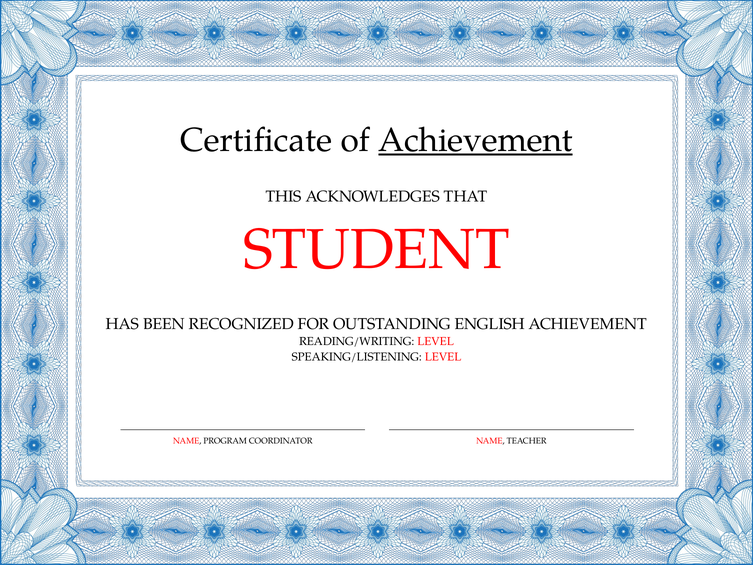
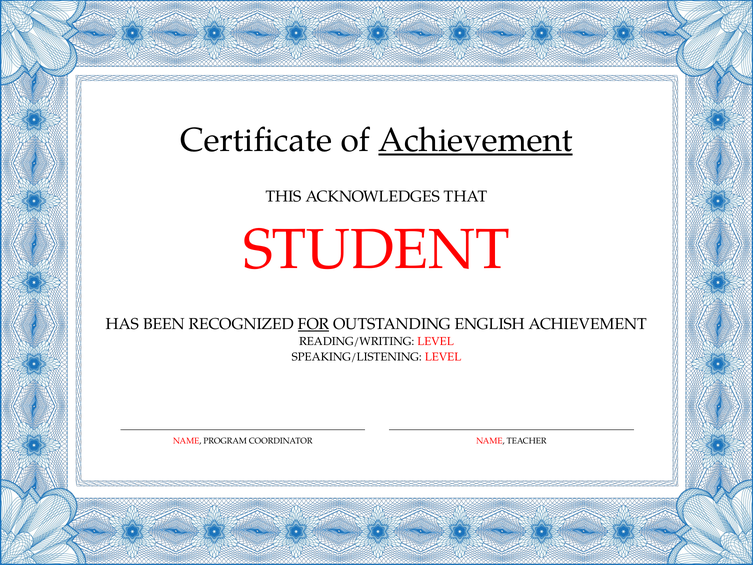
FOR underline: none -> present (314, 324)
